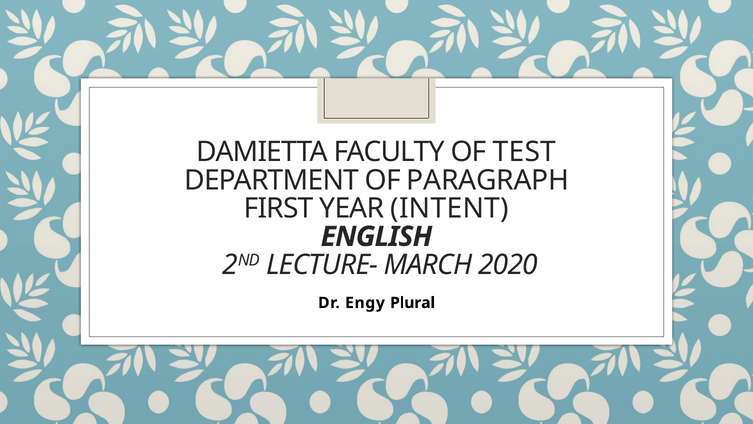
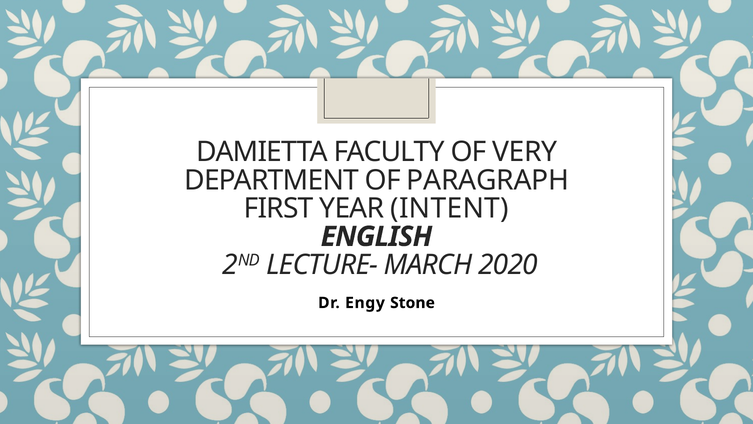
TEST: TEST -> VERY (525, 152)
Plural: Plural -> Stone (413, 303)
